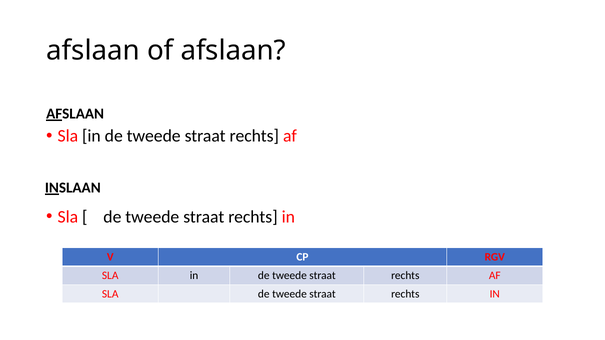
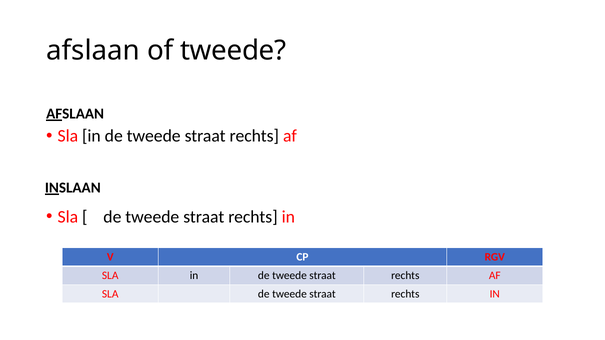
of afslaan: afslaan -> tweede (233, 51)
